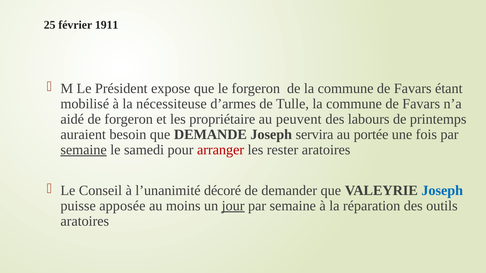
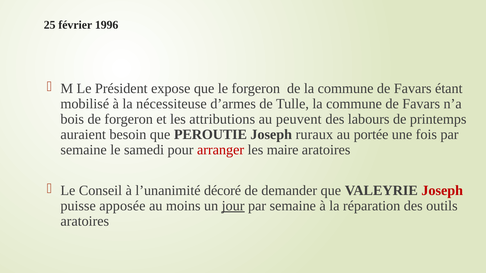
1911: 1911 -> 1996 (107, 25)
aidé: aidé -> bois (72, 119)
propriétaire: propriétaire -> attributions (222, 119)
DEMANDE: DEMANDE -> PEROUTIE (210, 135)
servira: servira -> ruraux (314, 135)
semaine underline: present -> none (84, 150)
rester: rester -> maire (283, 150)
Joseph colour: blue -> red (442, 191)
